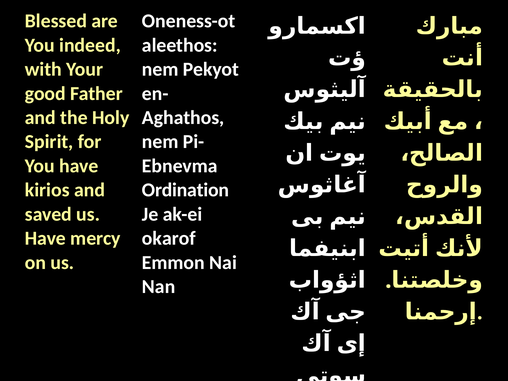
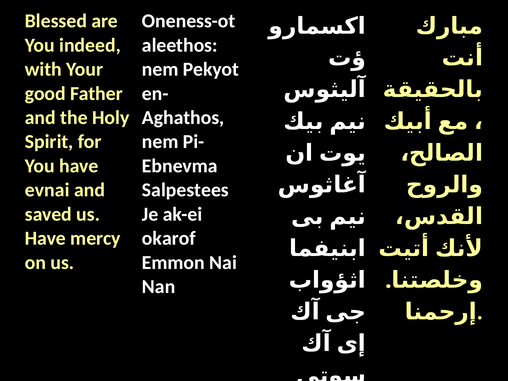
kirios: kirios -> evnai (47, 190)
Ordination: Ordination -> Salpestees (185, 190)
